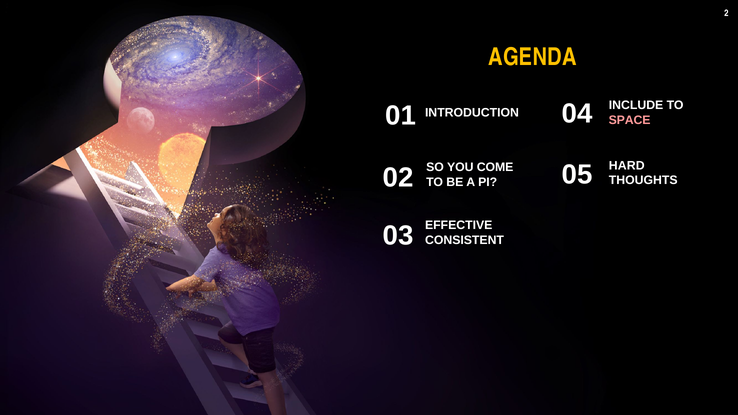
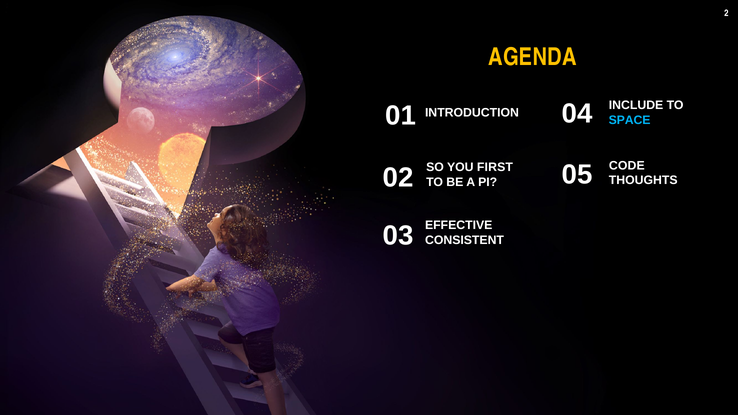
SPACE colour: pink -> light blue (630, 120)
COME: COME -> FIRST (495, 167)
HARD: HARD -> CODE (627, 166)
